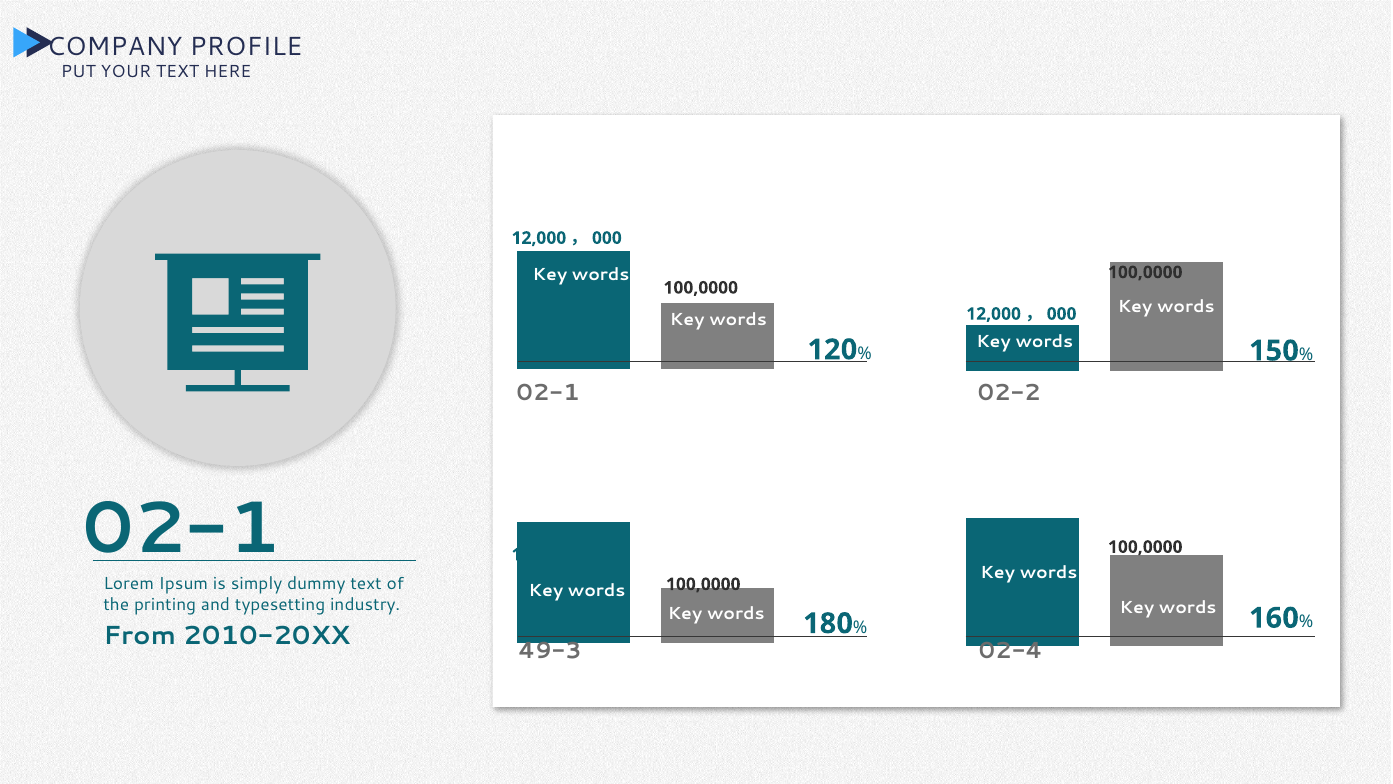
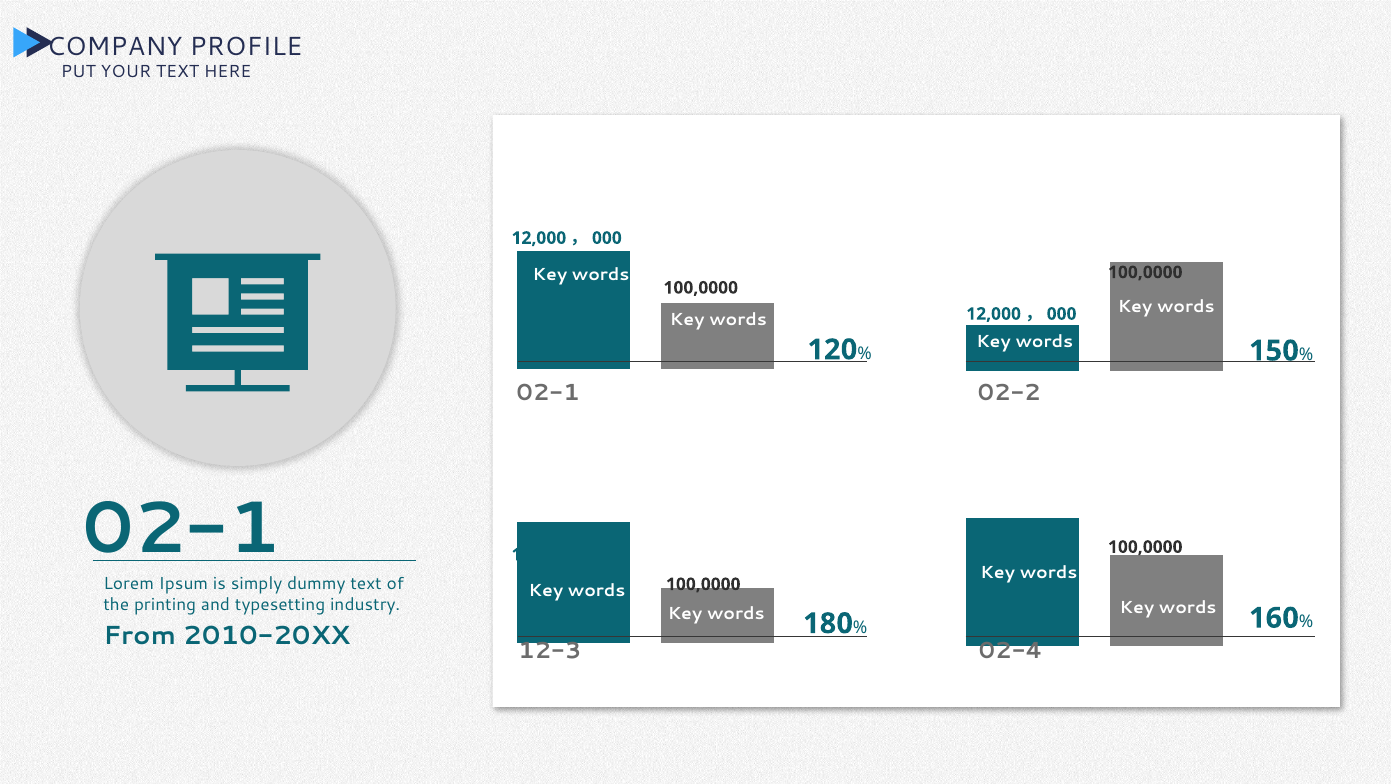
49-3: 49-3 -> 12-3 (550, 650)
